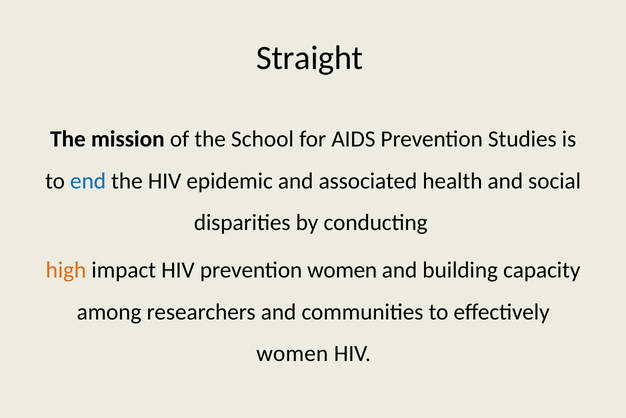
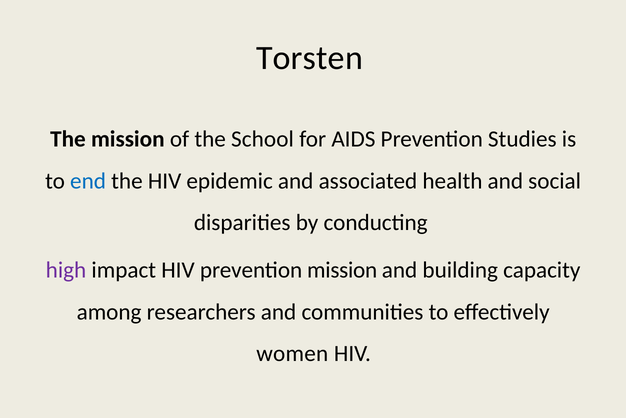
Straight: Straight -> Torsten (309, 58)
high colour: orange -> purple (66, 270)
prevention women: women -> mission (342, 270)
